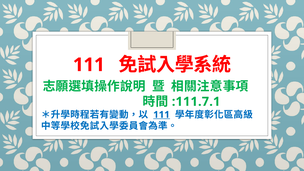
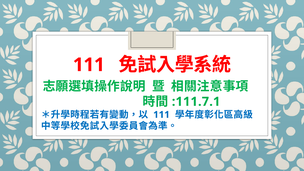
111 underline: present -> none (161, 115)
